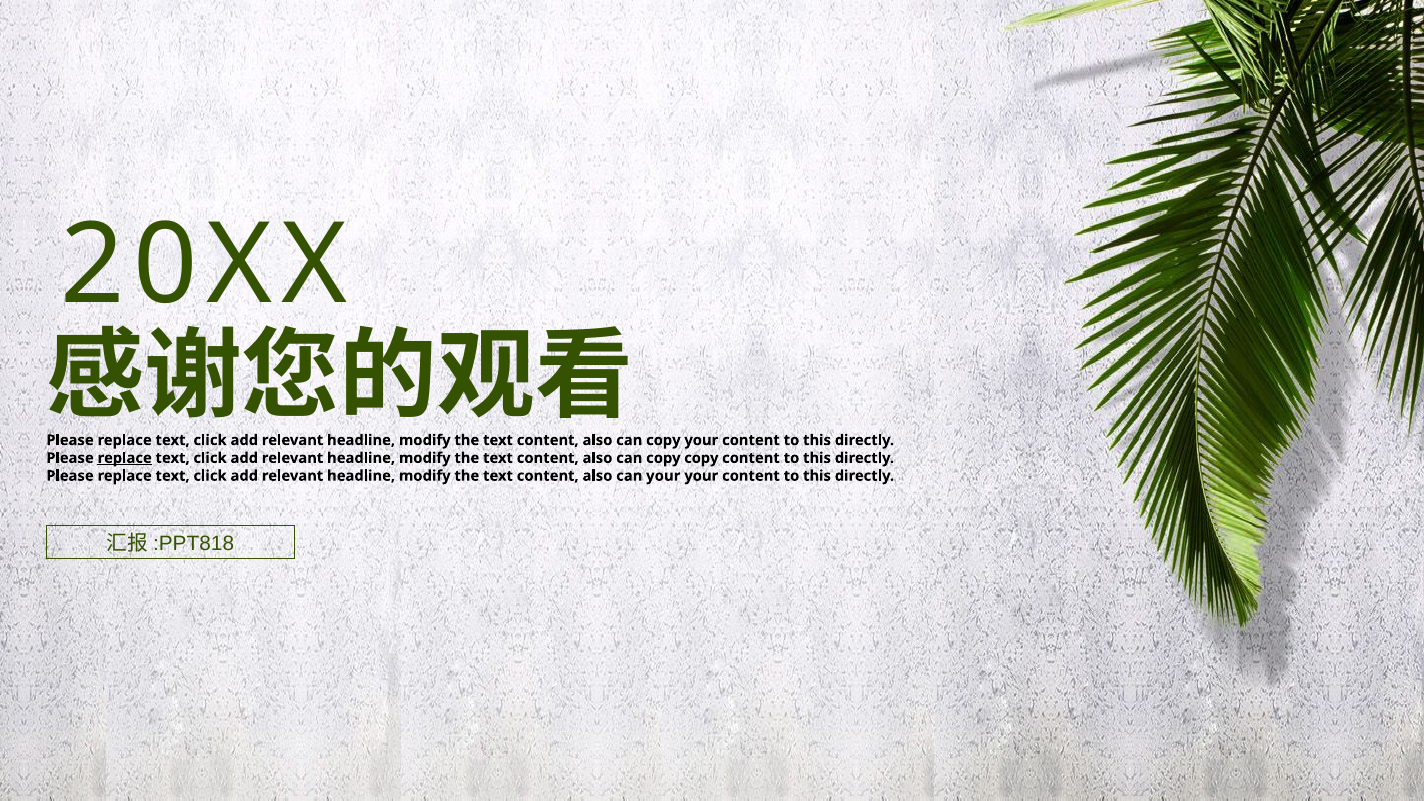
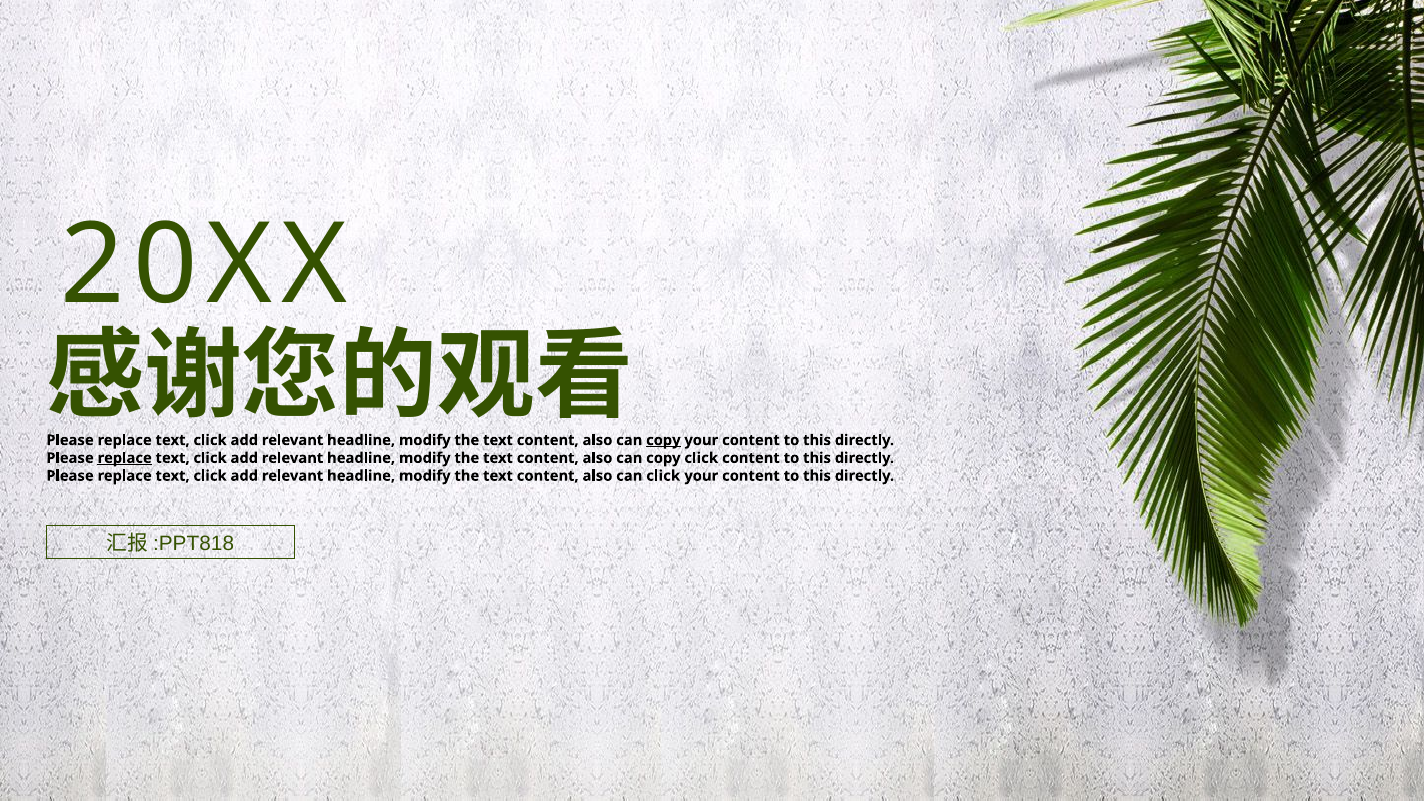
copy underline: none -> present (663, 440)
copy copy: copy -> click (701, 458)
can your: your -> click (663, 476)
